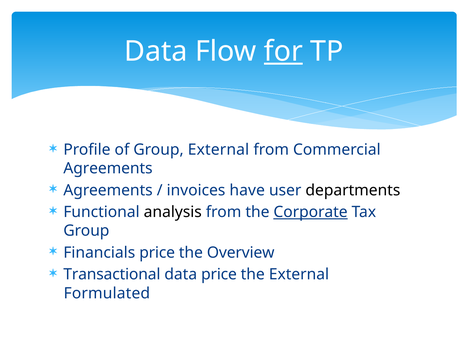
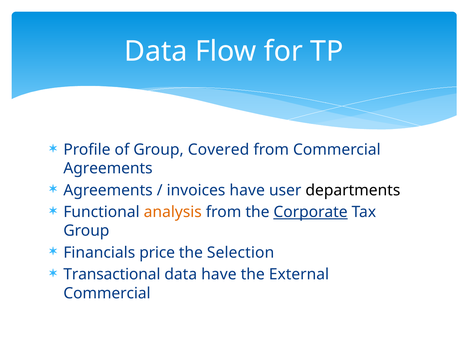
for underline: present -> none (283, 51)
Group External: External -> Covered (219, 150)
analysis colour: black -> orange (173, 212)
Overview: Overview -> Selection (241, 253)
data price: price -> have (219, 275)
Formulated: Formulated -> Commercial (107, 293)
